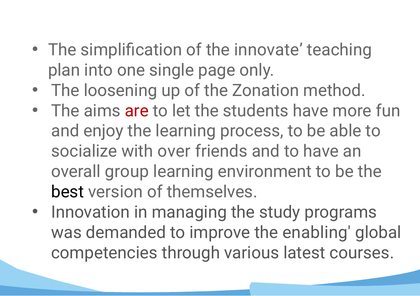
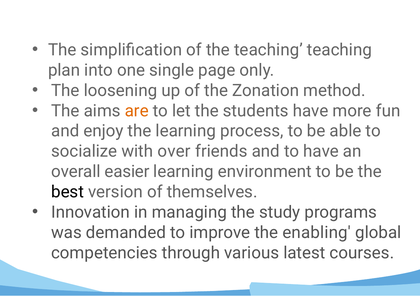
the innovate: innovate -> teaching (268, 50)
are colour: red -> orange (137, 111)
group: group -> easier (127, 172)
